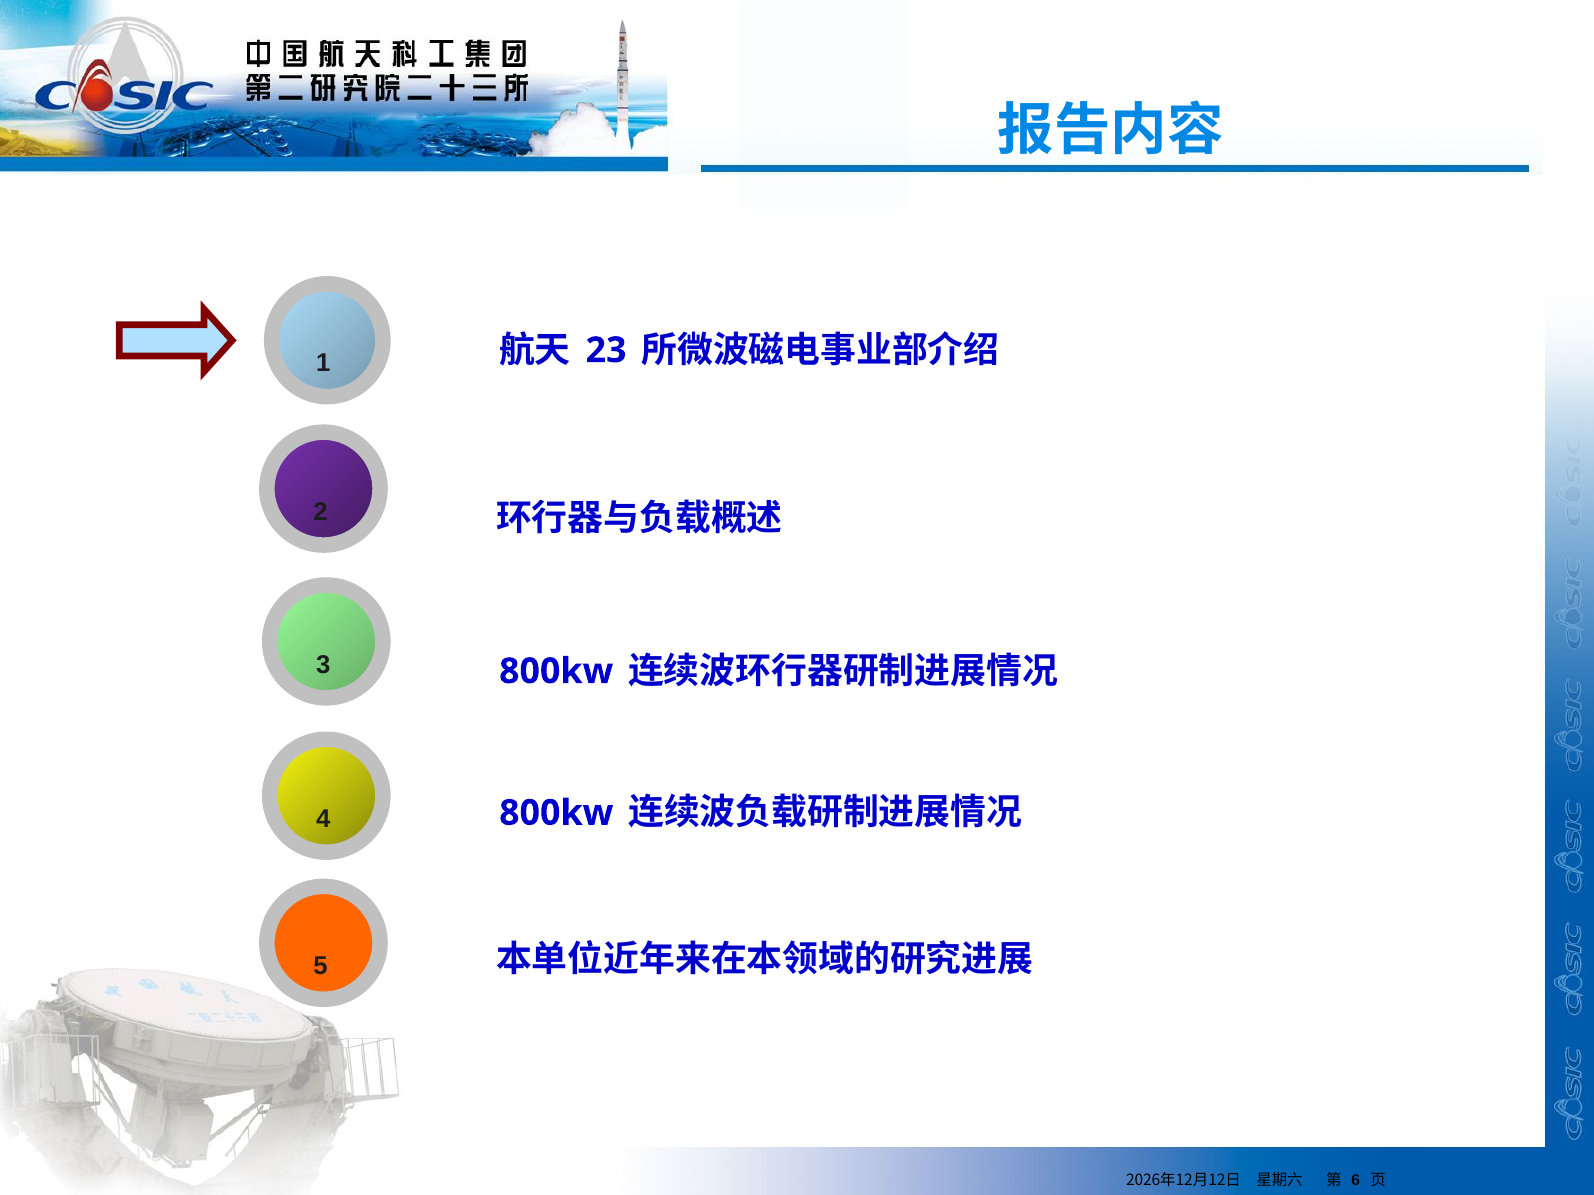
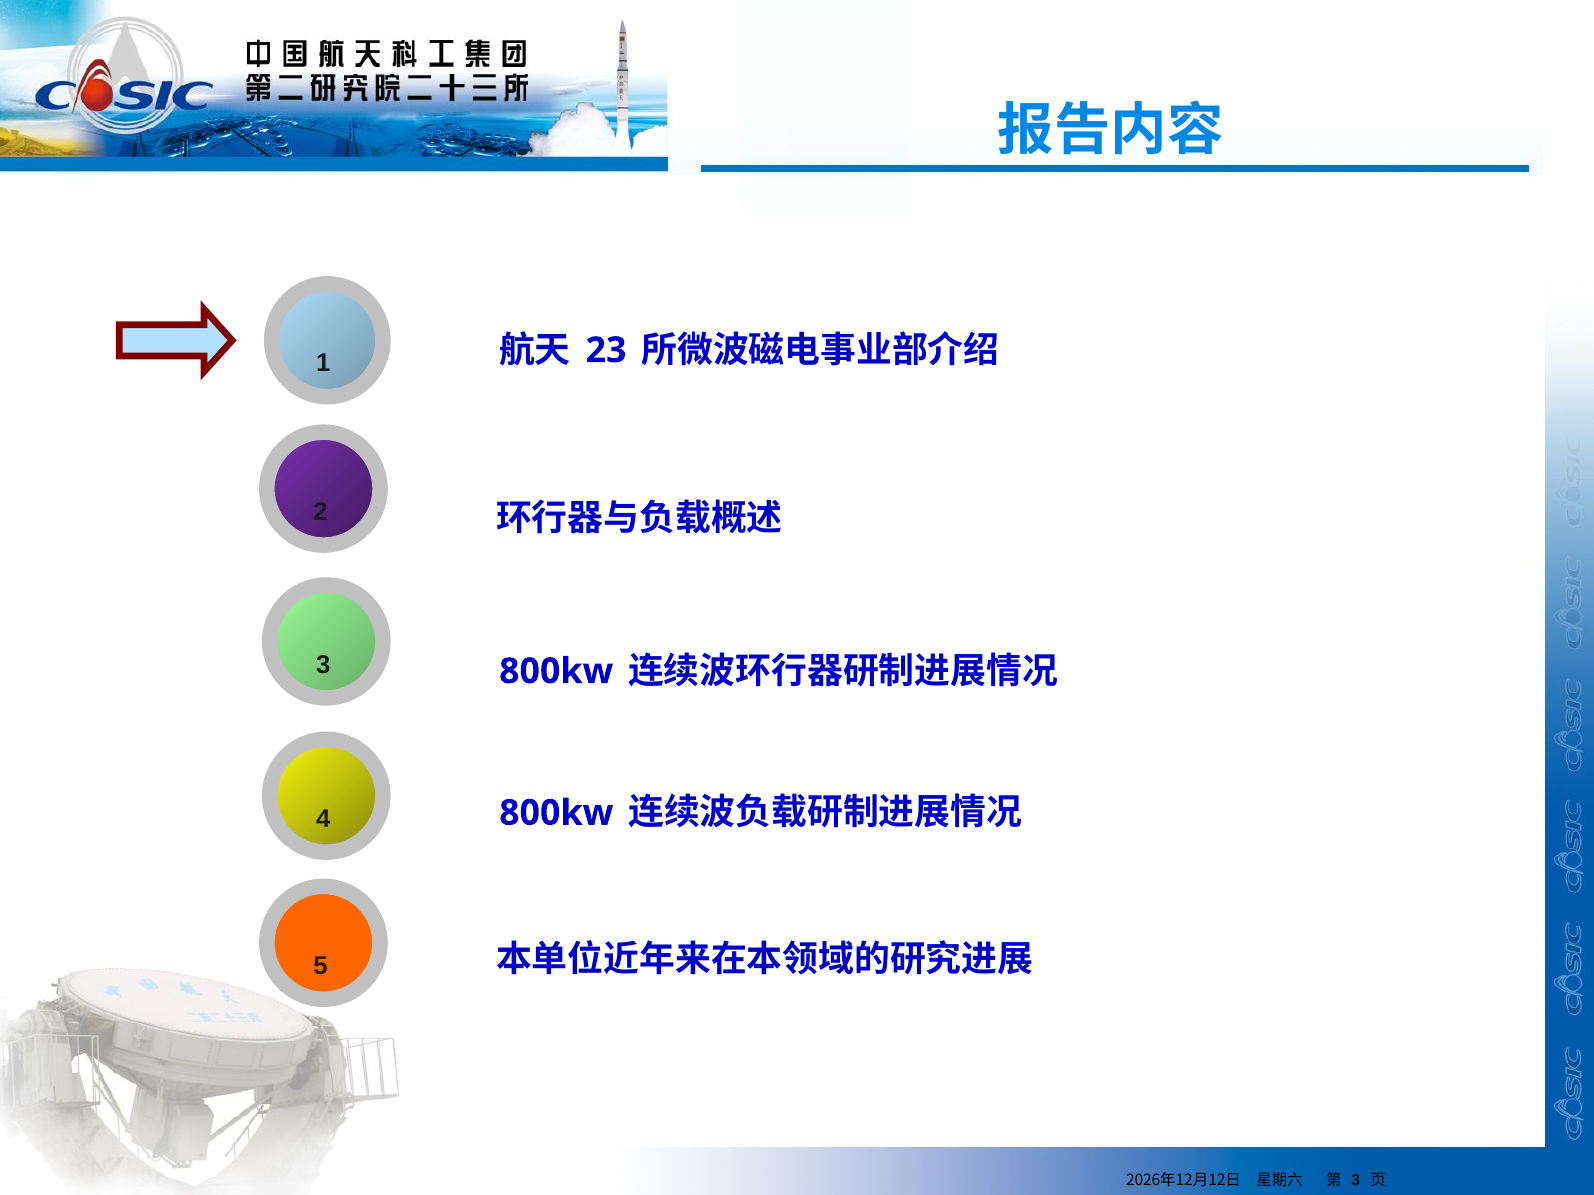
6: 6 -> 3 (1356, 1181)
